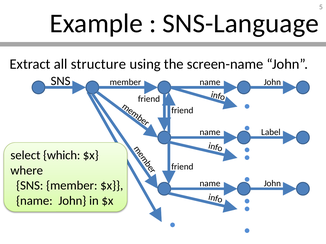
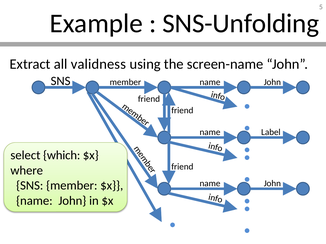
SNS-Language: SNS-Language -> SNS-Unfolding (241, 23)
structure: structure -> validness (98, 64)
